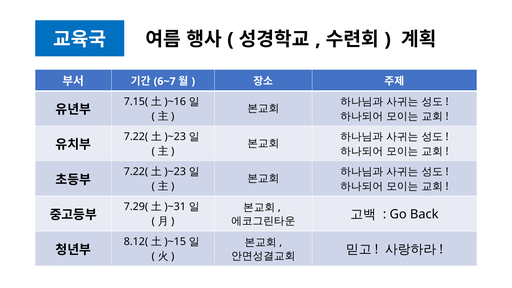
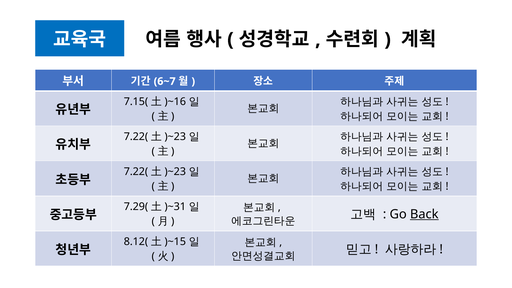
Back underline: none -> present (424, 214)
